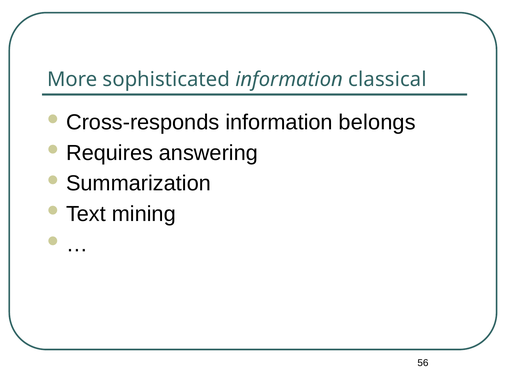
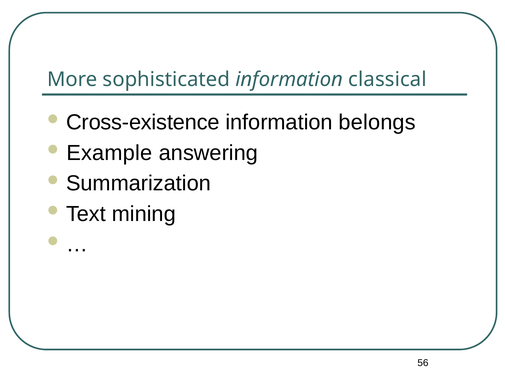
Cross-responds: Cross-responds -> Cross-existence (143, 122)
Requires: Requires -> Example (109, 153)
